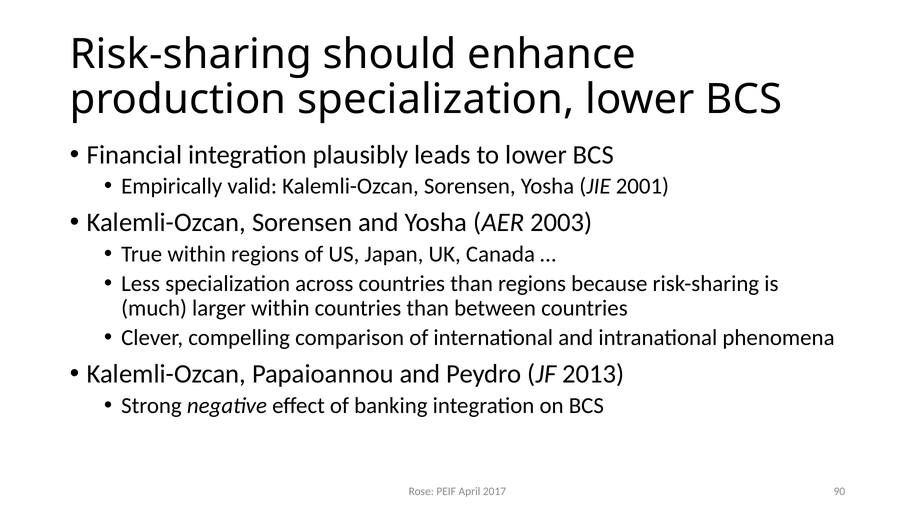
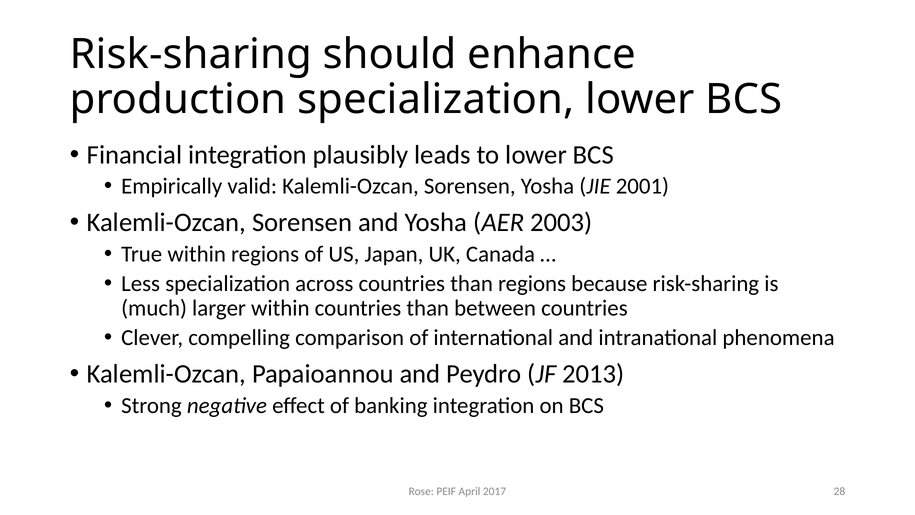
90: 90 -> 28 (839, 491)
